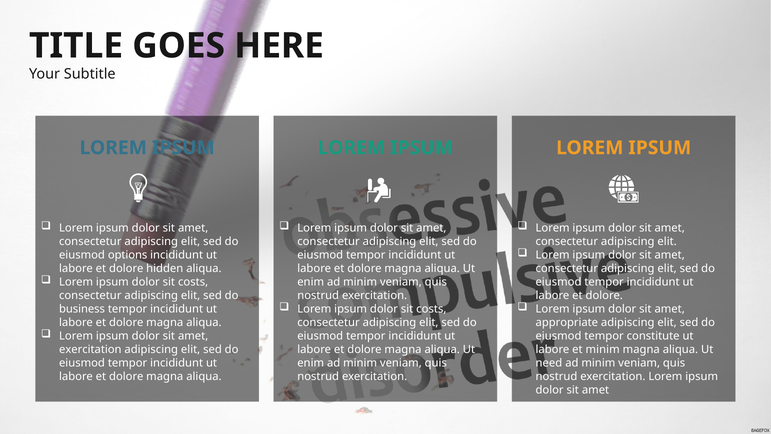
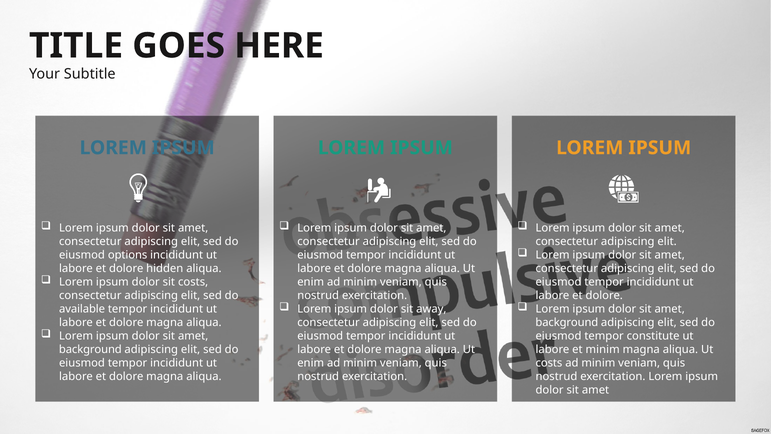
costs: costs -> away (431, 309)
business: business -> available (82, 309)
appropriate: appropriate -> background (567, 322)
exercitation: exercitation -> background (90, 349)
need: need -> costs (549, 363)
